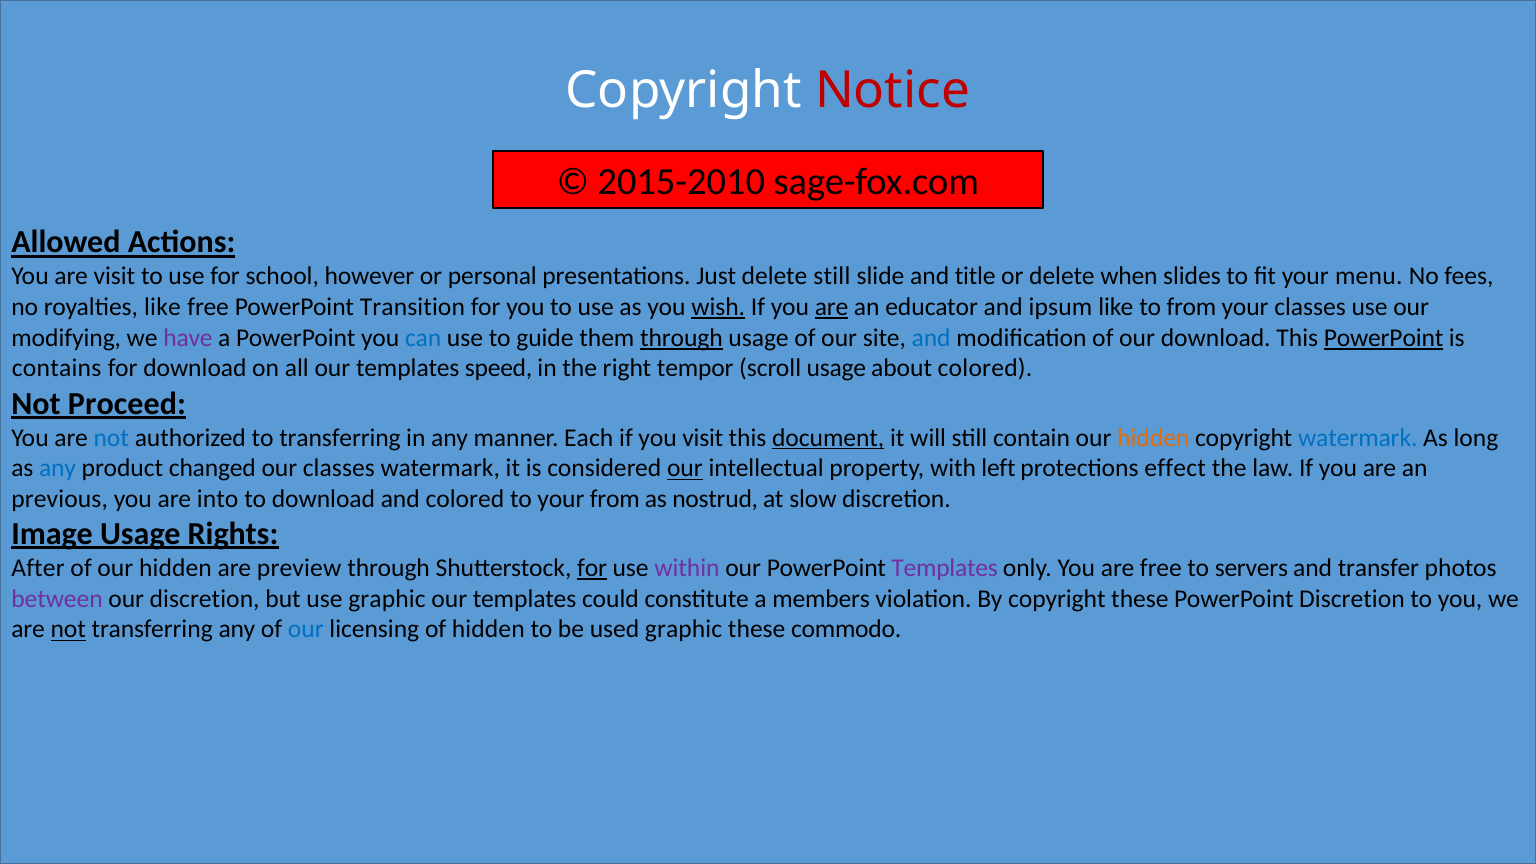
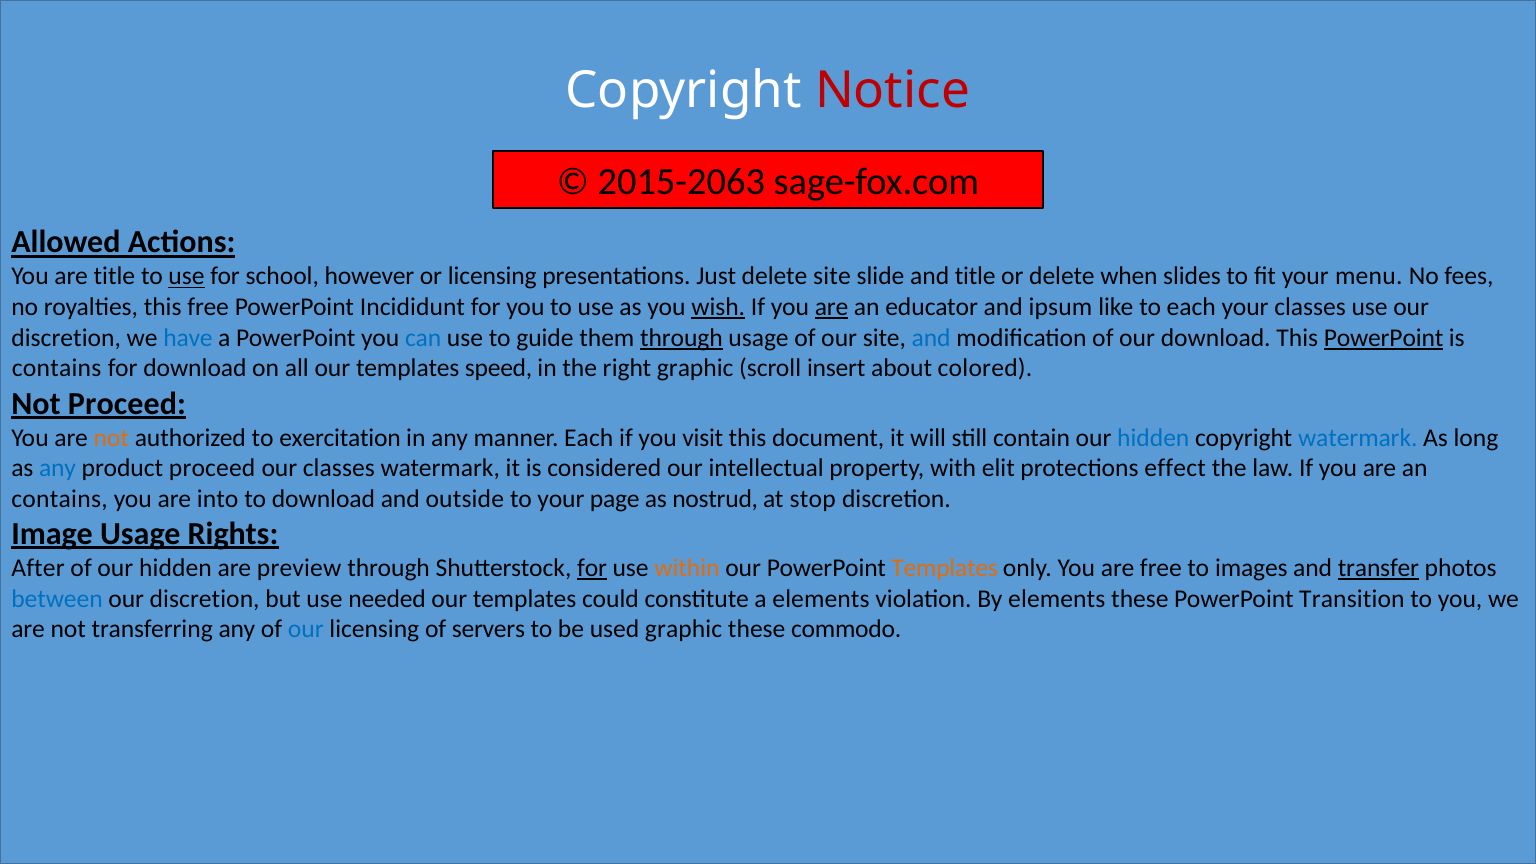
2015-2010: 2015-2010 -> 2015-2063 (681, 182)
are visit: visit -> title (114, 276)
use underline: none -> present (187, 276)
or personal: personal -> licensing (492, 276)
delete still: still -> site (832, 276)
royalties like: like -> this (163, 307)
Transition: Transition -> Incididunt (412, 307)
to from: from -> each (1191, 307)
modifying: modifying -> discretion (66, 338)
have colour: purple -> blue (188, 338)
right tempor: tempor -> graphic (695, 368)
scroll usage: usage -> insert (836, 368)
not colour: blue -> orange (111, 438)
to transferring: transferring -> exercitation (340, 438)
document underline: present -> none (828, 438)
hidden colour: orange -> blue (1153, 438)
product changed: changed -> proceed (212, 468)
our underline: present -> none (685, 468)
left: left -> elit (998, 468)
previous: previous -> contains (60, 499)
and colored: colored -> outside (465, 499)
your from: from -> page (615, 499)
slow: slow -> stop (813, 499)
within colour: purple -> orange (687, 568)
Templates colour: purple -> orange (945, 568)
servers: servers -> images (1251, 568)
transfer underline: none -> present (1378, 568)
between colour: purple -> blue (57, 599)
use graphic: graphic -> needed (387, 599)
a members: members -> elements (821, 599)
By copyright: copyright -> elements (1057, 599)
PowerPoint Discretion: Discretion -> Transition (1352, 599)
not underline: present -> none (68, 630)
of hidden: hidden -> servers (488, 630)
